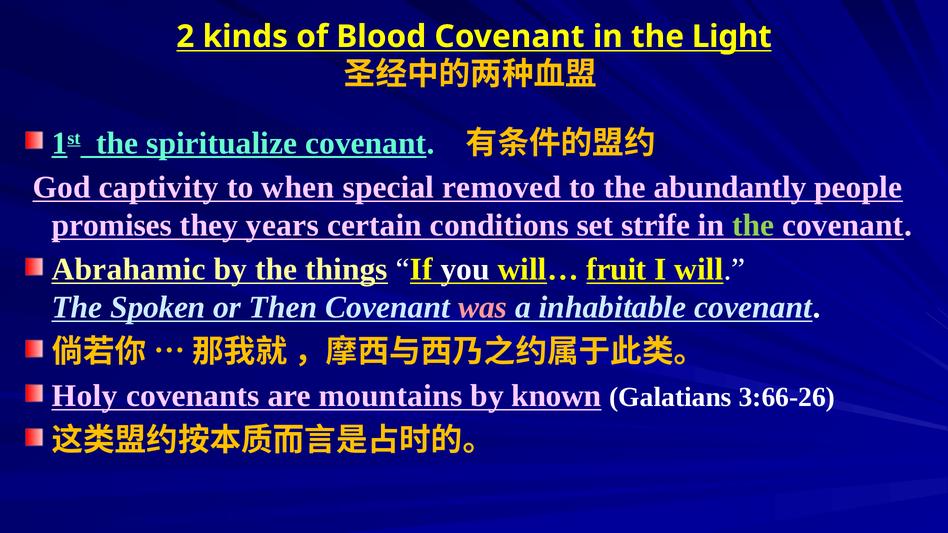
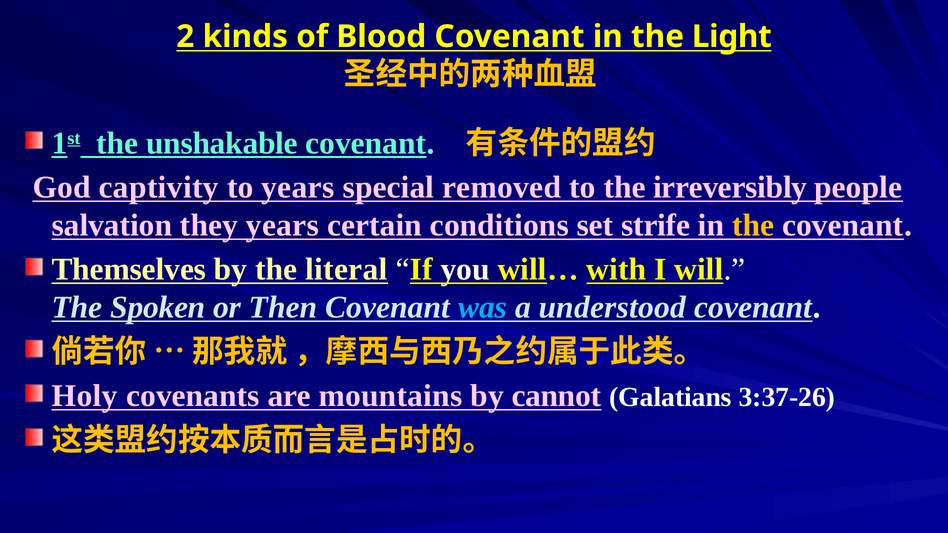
spiritualize: spiritualize -> unshakable (222, 143)
to when: when -> years (298, 187)
abundantly: abundantly -> irreversibly (730, 187)
promises: promises -> salvation (112, 225)
the colour: light green -> yellow (753, 225)
Abrahamic: Abrahamic -> Themselves (129, 270)
things: things -> literal (346, 270)
fruit: fruit -> with (616, 270)
was colour: pink -> light blue (483, 308)
inhabitable: inhabitable -> understood (612, 308)
known: known -> cannot (556, 396)
3:66-26: 3:66-26 -> 3:37-26 (787, 397)
